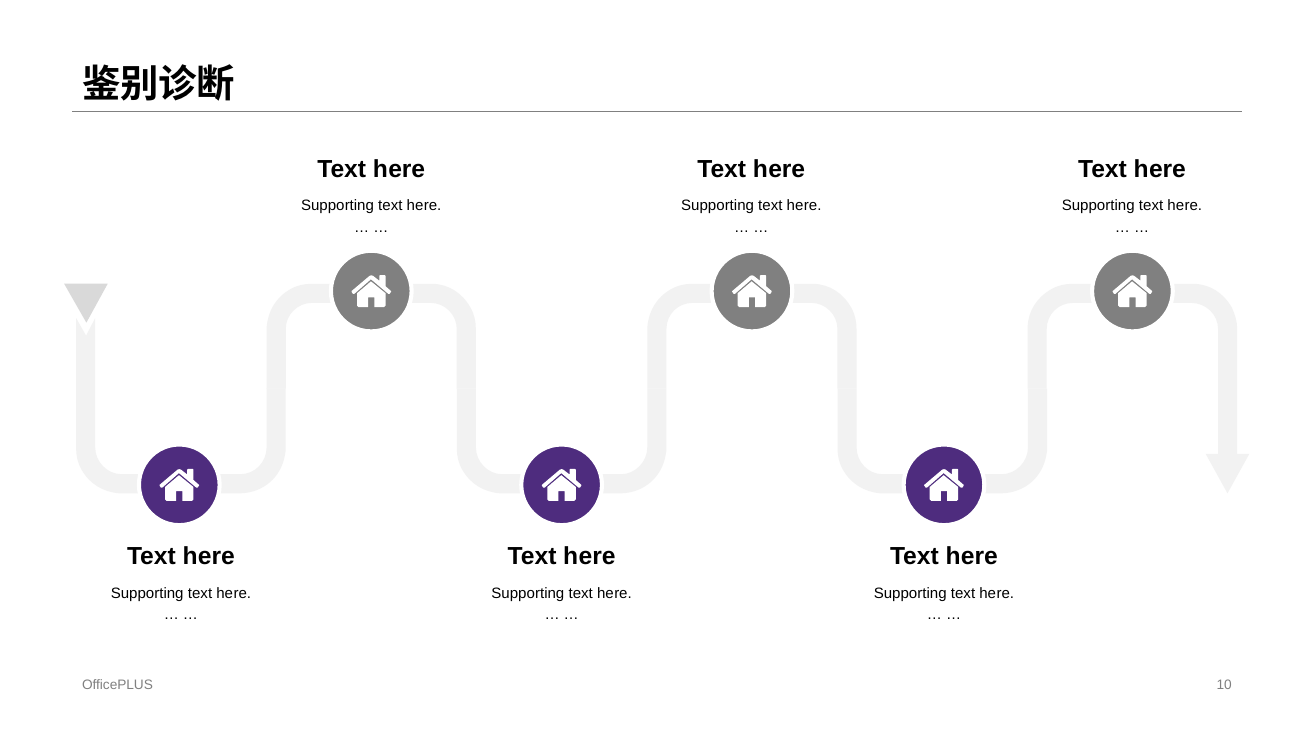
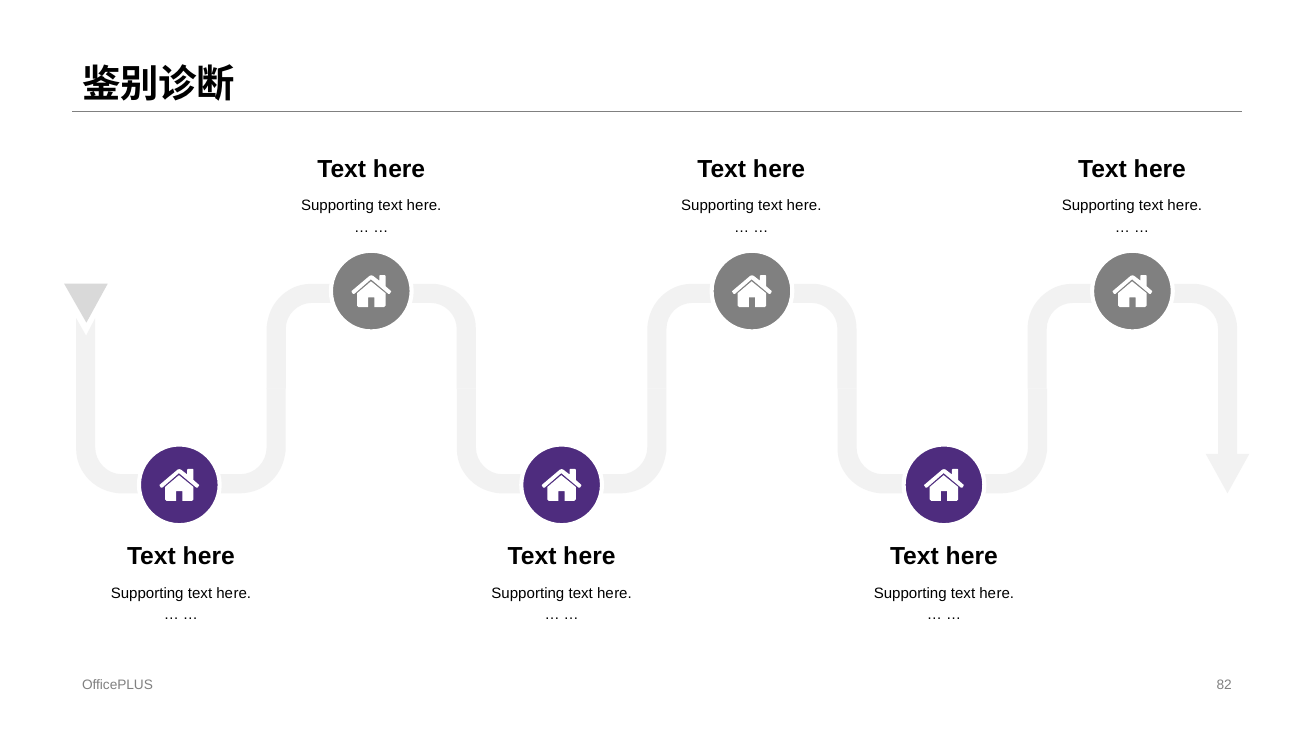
10: 10 -> 82 (1224, 685)
